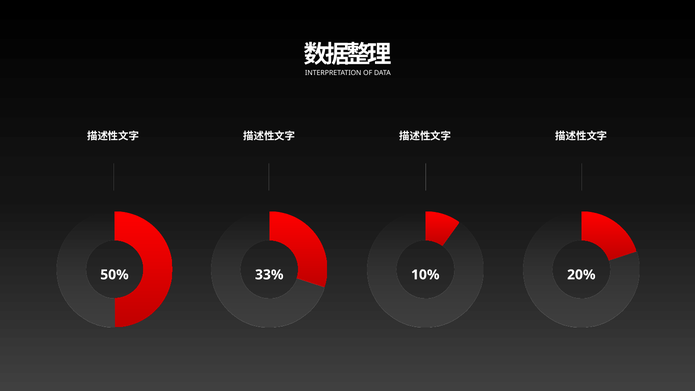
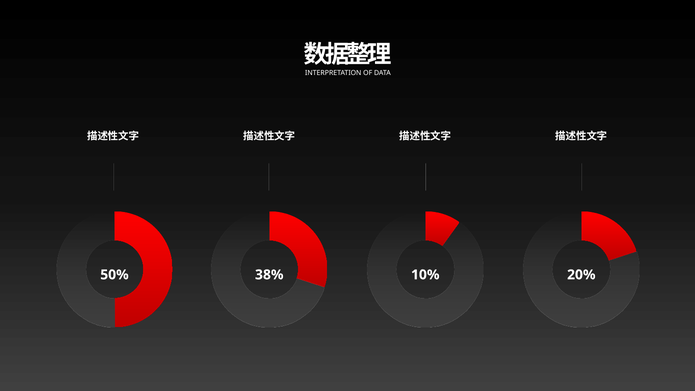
33%: 33% -> 38% (269, 275)
